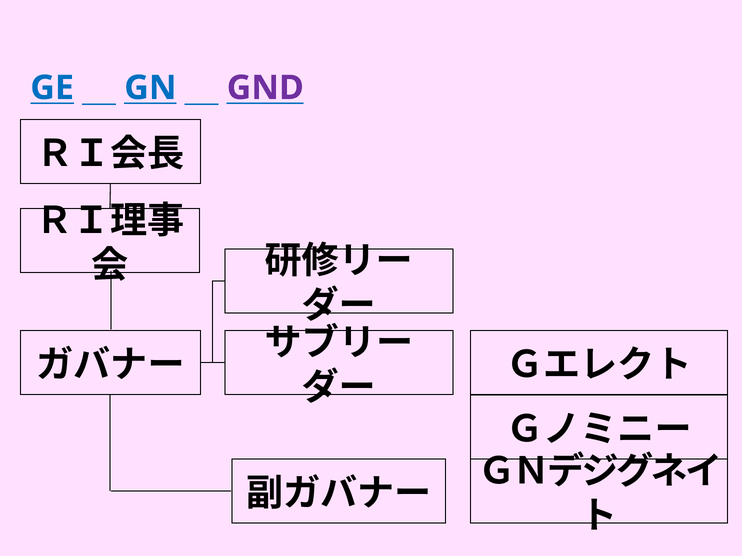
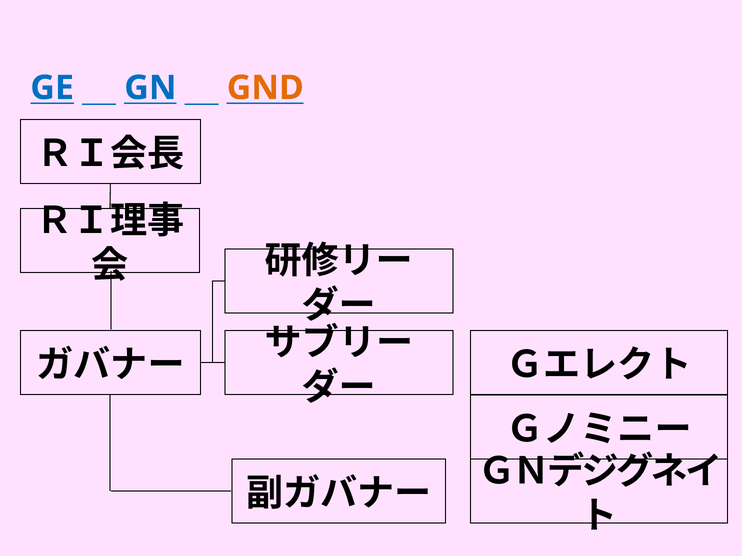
GND colour: purple -> orange (265, 88)
